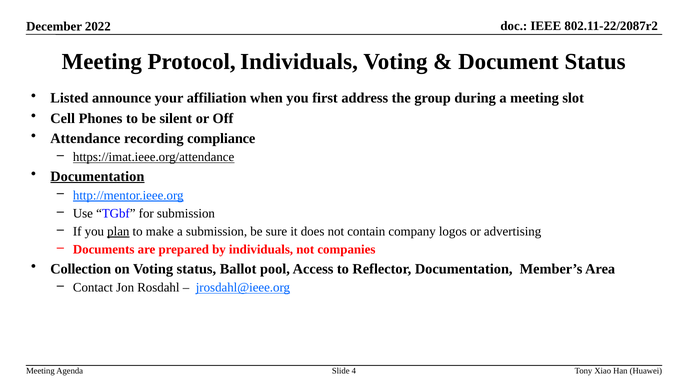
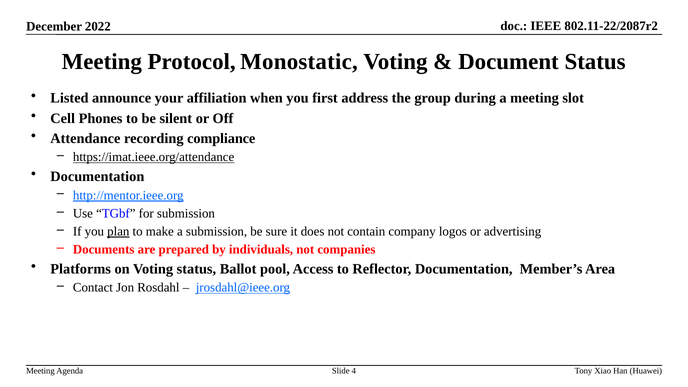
Protocol Individuals: Individuals -> Monostatic (299, 62)
Documentation underline: present -> none (97, 176)
Collection: Collection -> Platforms (81, 269)
